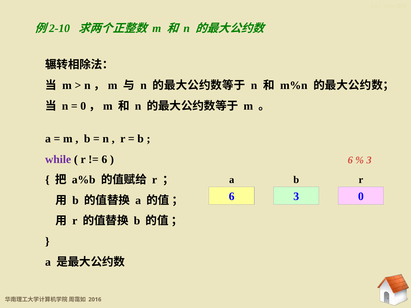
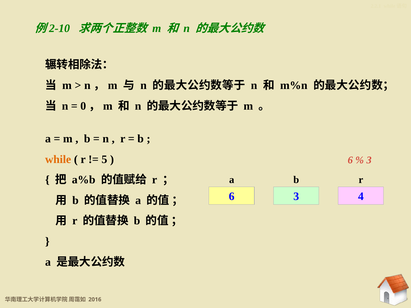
while colour: purple -> orange (58, 159)
6: 6 -> 5 (104, 159)
0: 0 -> 4 (361, 197)
